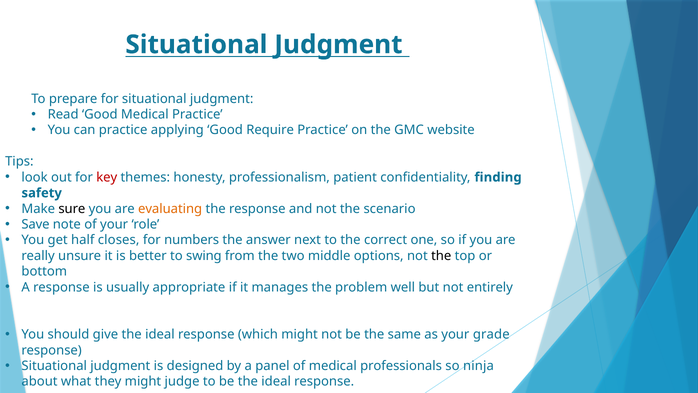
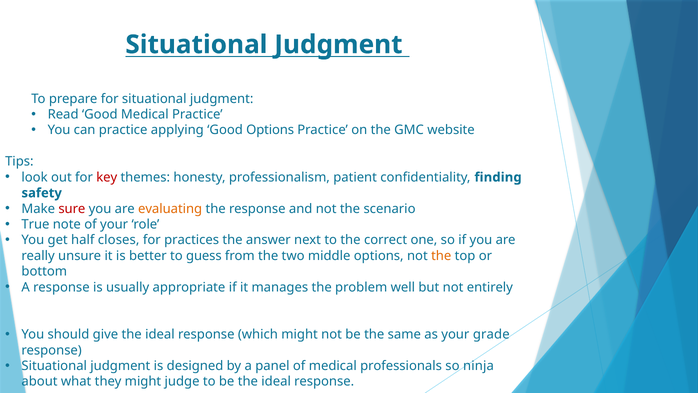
Good Require: Require -> Options (270, 130)
sure colour: black -> red (72, 209)
Save: Save -> True (35, 224)
numbers: numbers -> practices (192, 240)
swing: swing -> guess (204, 256)
the colour: black -> orange (441, 256)
